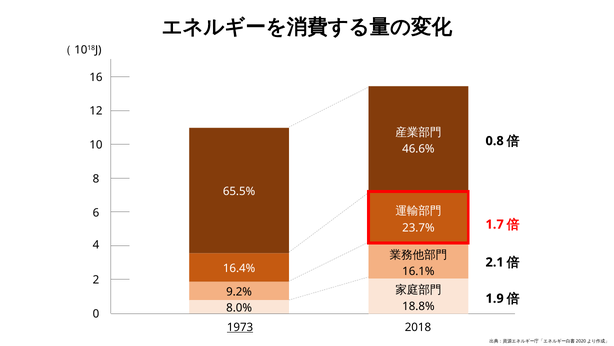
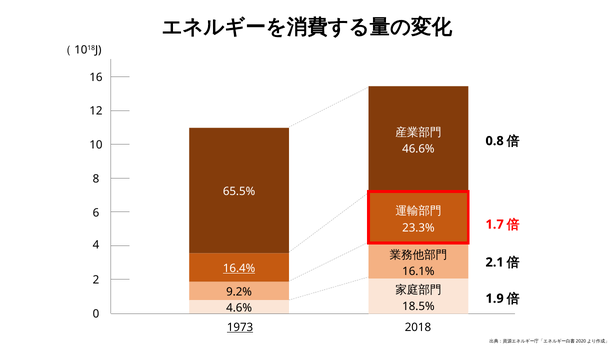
23.7%: 23.7% -> 23.3% (418, 227)
16.4% underline: none -> present (239, 268)
18.8%: 18.8% -> 18.5% (418, 306)
8.0%: 8.0% -> 4.6% (239, 307)
